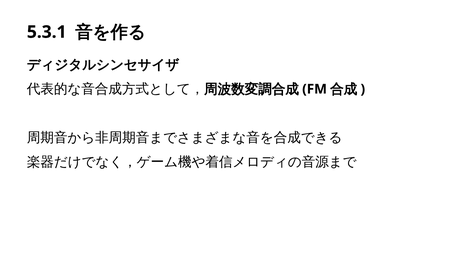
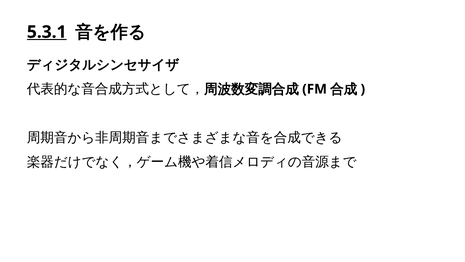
5.3.1 underline: none -> present (47, 32)
